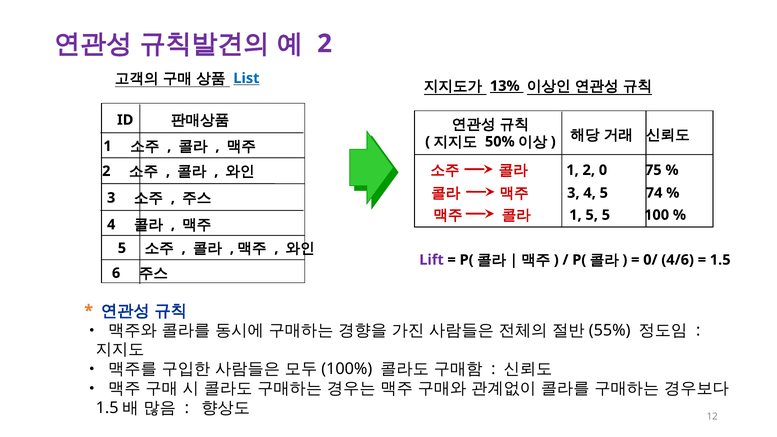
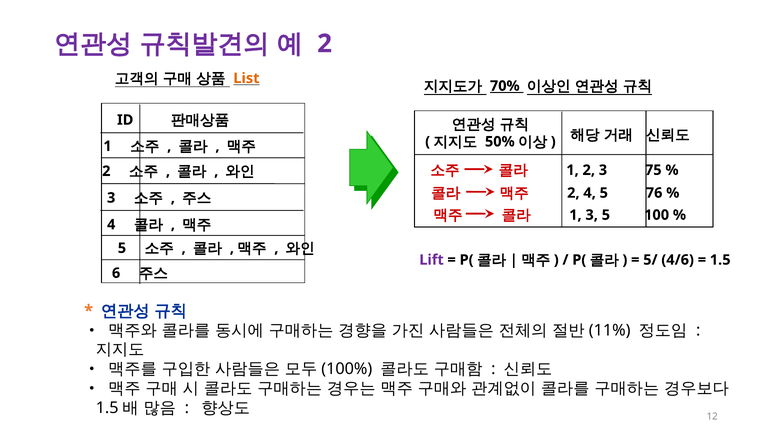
List colour: blue -> orange (246, 78)
13%: 13% -> 70% (505, 86)
2 0: 0 -> 3 (603, 170)
3: 3 -> 2 (573, 193)
74: 74 -> 76 (654, 193)
1 5: 5 -> 3 (592, 215)
0/: 0/ -> 5/ (650, 260)
55%: 55% -> 11% (610, 330)
